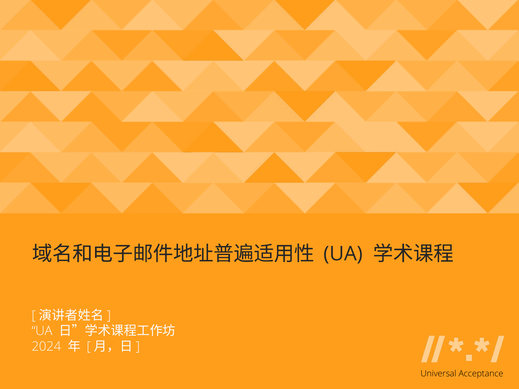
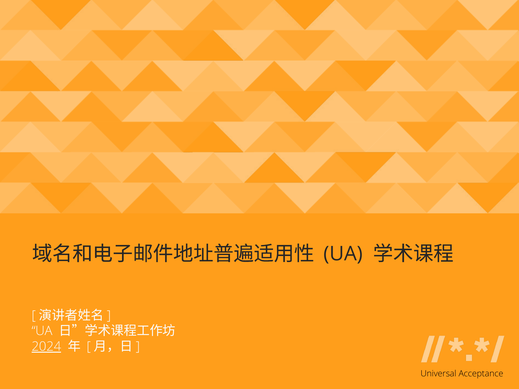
2024 underline: none -> present (46, 347)
